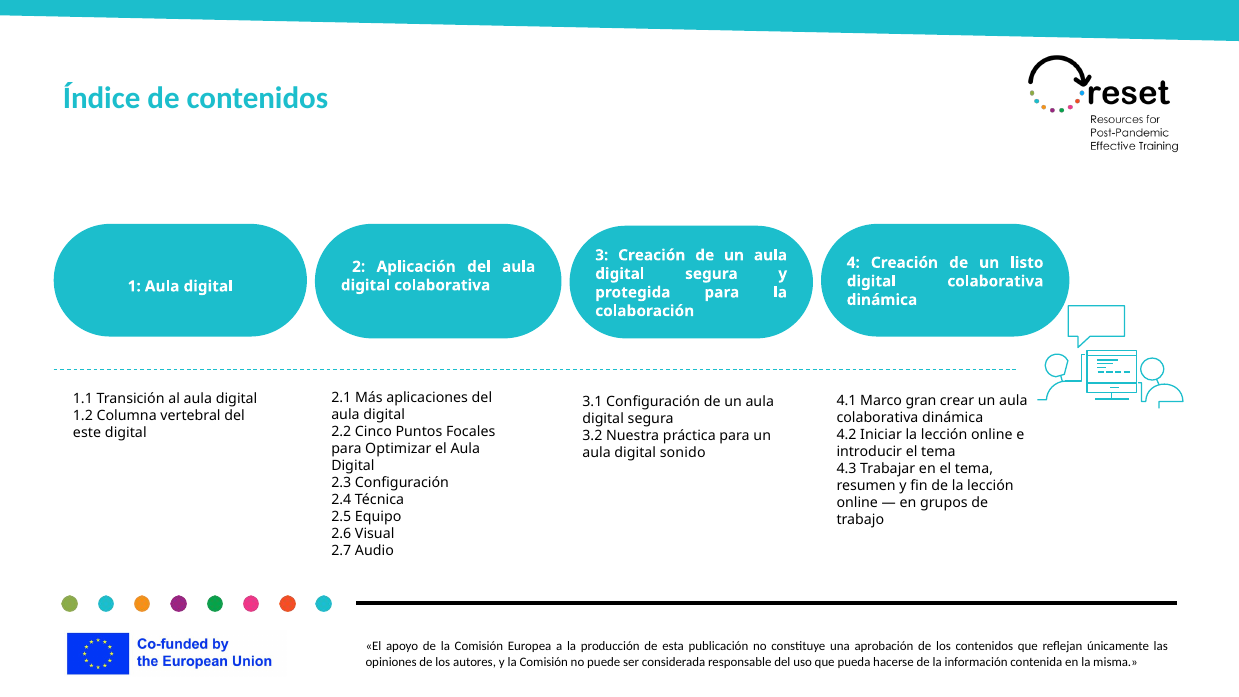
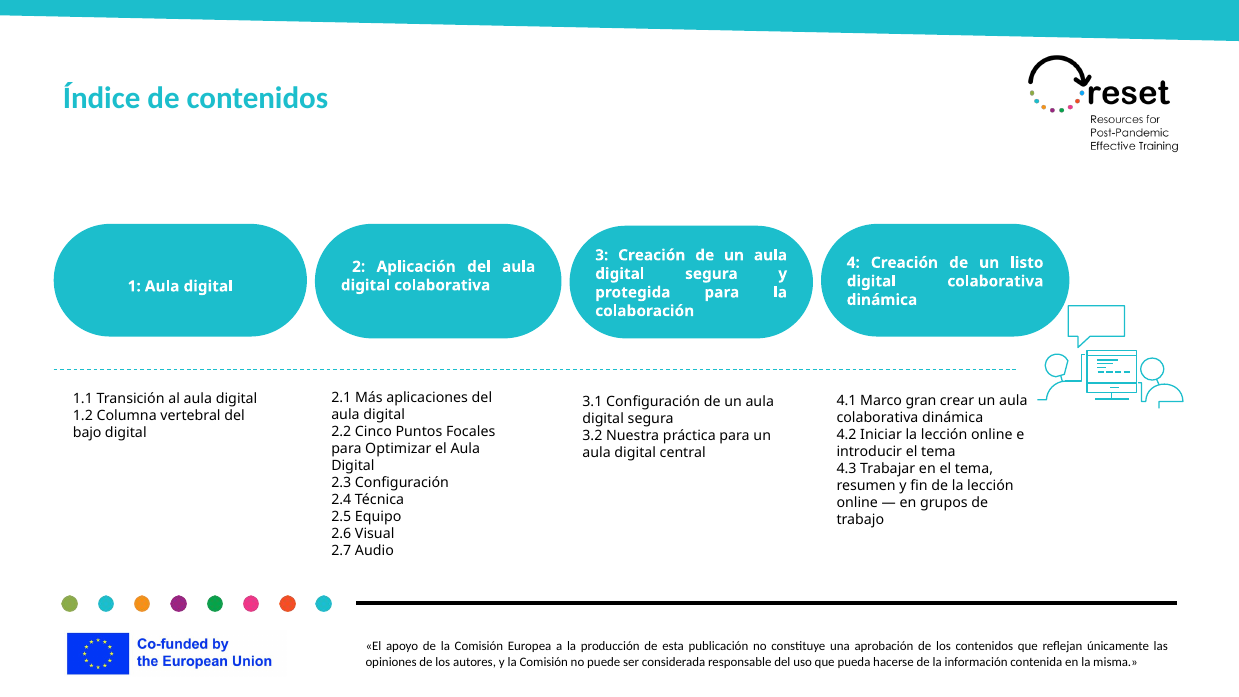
este: este -> bajo (87, 433)
sonido: sonido -> central (683, 453)
